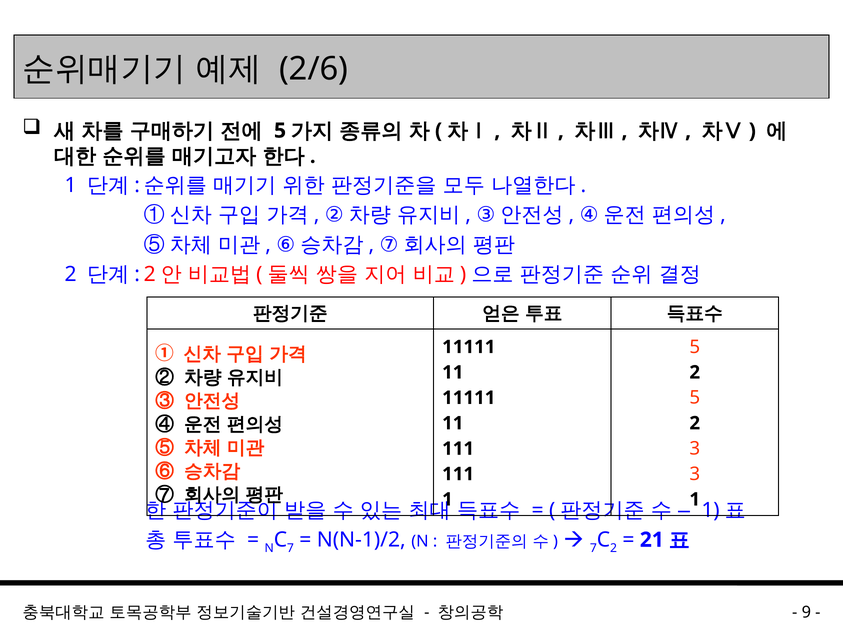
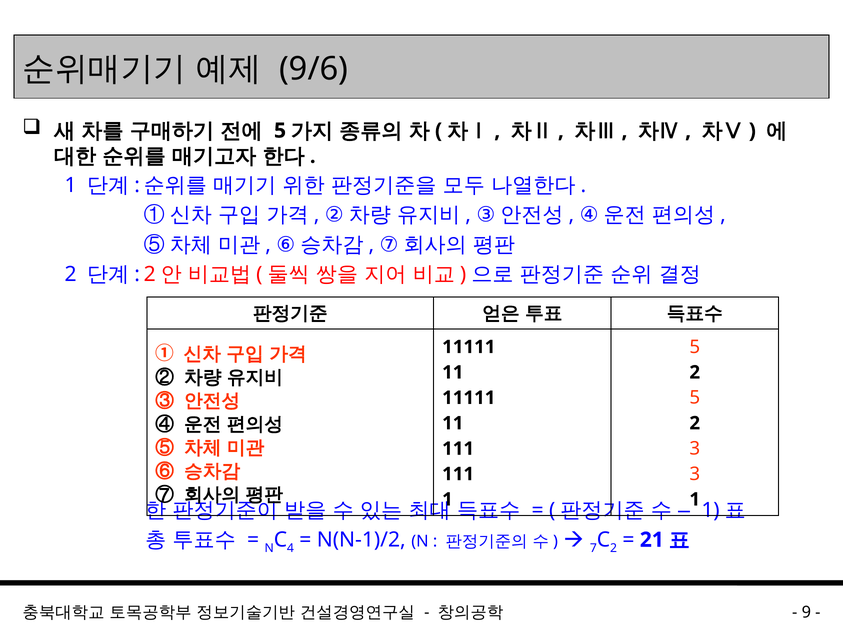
2/6: 2/6 -> 9/6 (314, 69)
7: 7 -> 4 (290, 548)
